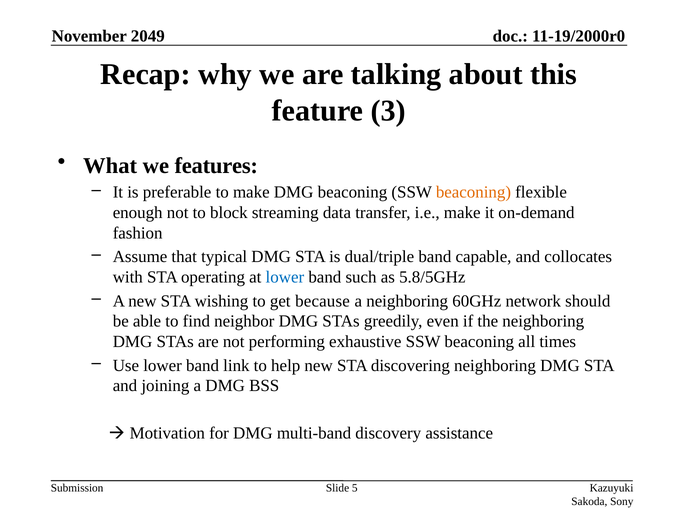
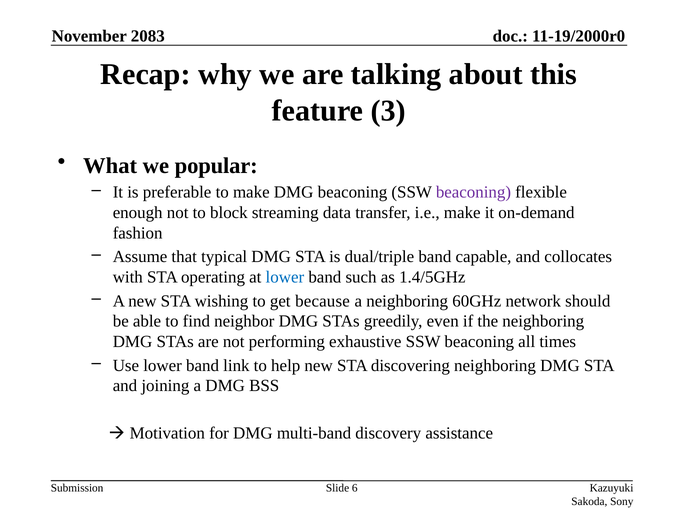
2049: 2049 -> 2083 (148, 36)
features: features -> popular (216, 165)
beaconing colour: orange -> purple (473, 192)
5.8/5GHz: 5.8/5GHz -> 1.4/5GHz (432, 277)
5: 5 -> 6 (355, 488)
